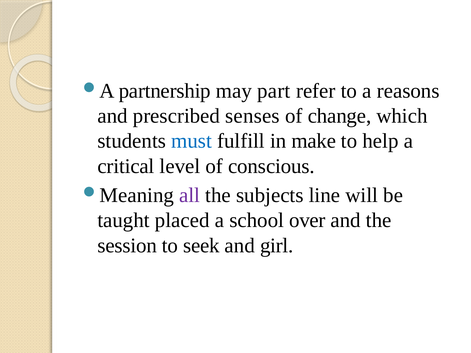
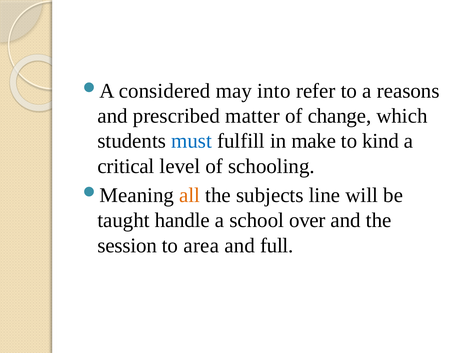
partnership: partnership -> considered (165, 91)
part: part -> into (274, 91)
senses: senses -> matter (252, 116)
help: help -> kind (381, 141)
conscious: conscious -> schooling (271, 166)
all colour: purple -> orange (190, 195)
placed: placed -> handle (182, 220)
seek: seek -> area (201, 246)
girl: girl -> full (277, 246)
